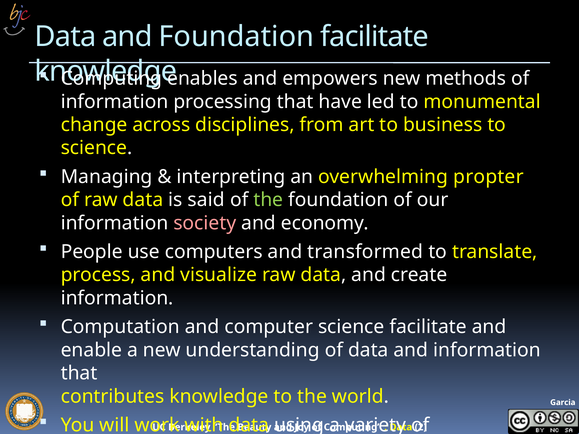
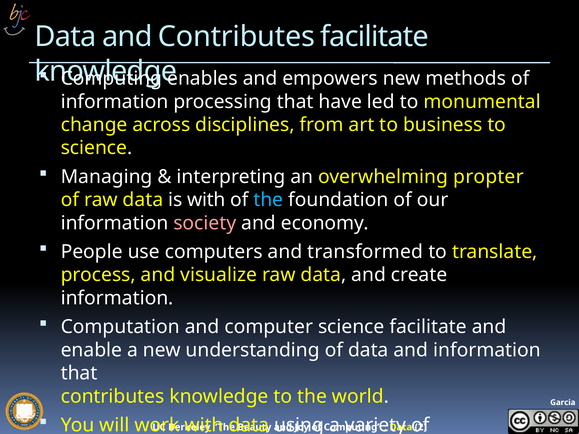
and Foundation: Foundation -> Contributes (236, 37)
is said: said -> with (206, 200)
the colour: light green -> light blue (268, 200)
